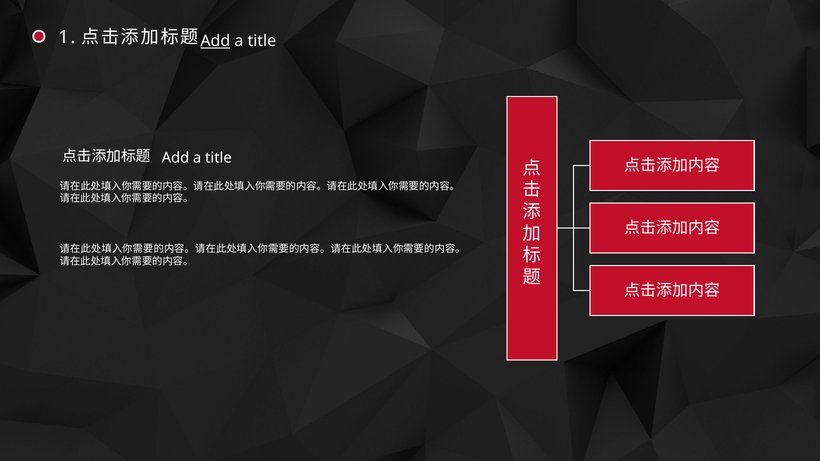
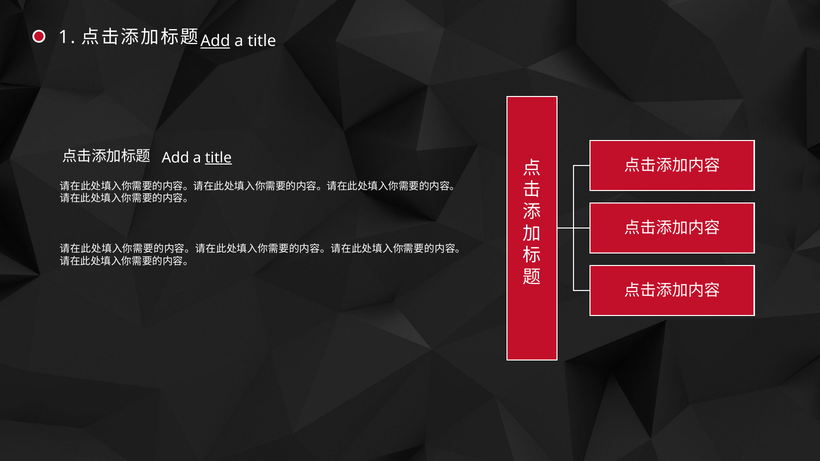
title underline: none -> present (218, 158)
